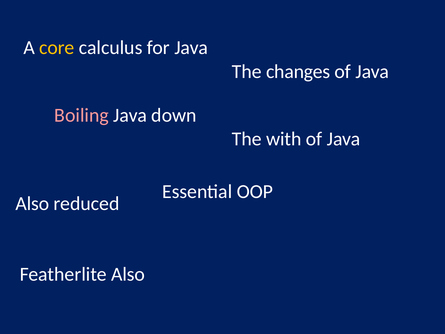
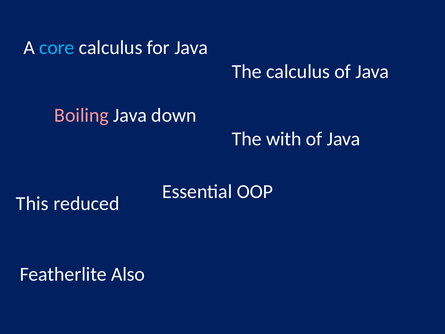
core colour: yellow -> light blue (57, 47)
The changes: changes -> calculus (298, 71)
Also: Also -> This (32, 204)
